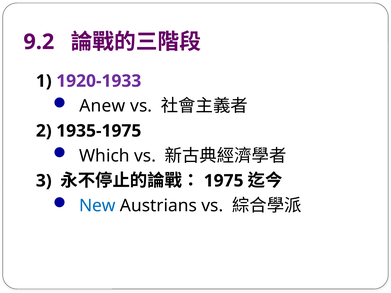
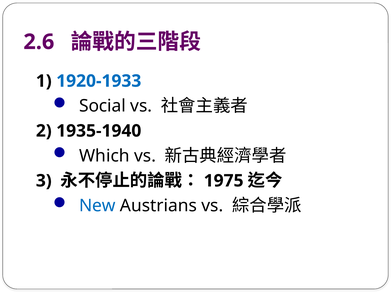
9.2: 9.2 -> 2.6 (39, 42)
1920-1933 colour: purple -> blue (99, 81)
Anew: Anew -> Social (102, 106)
1935-1975: 1935-1975 -> 1935-1940 (99, 131)
